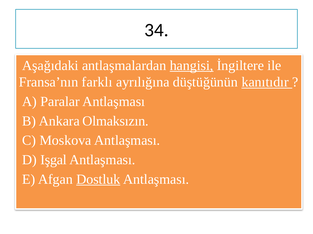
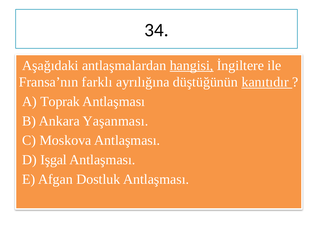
Paralar: Paralar -> Toprak (60, 102)
Olmaksızın: Olmaksızın -> Yaşanması (115, 121)
Dostluk underline: present -> none (98, 180)
